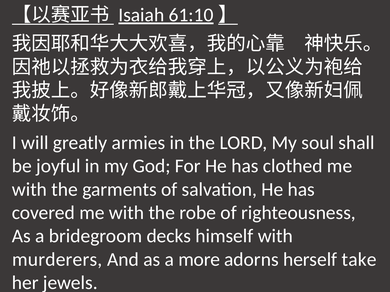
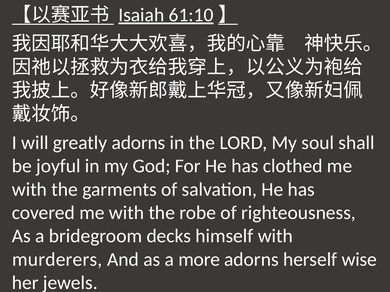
greatly armies: armies -> adorns (139, 143)
take: take -> wise (359, 260)
